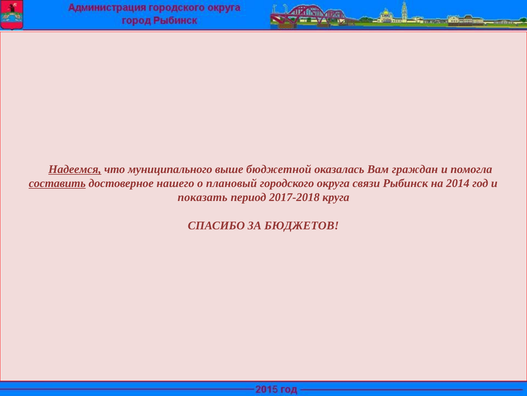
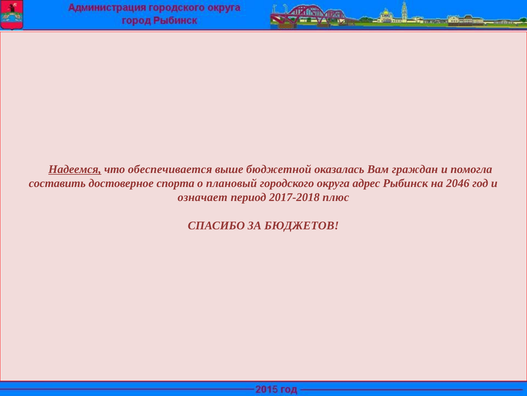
муниципального: муниципального -> обеспечивается (170, 169)
составить underline: present -> none (57, 183)
нашего: нашего -> спорта (175, 183)
связи: связи -> адрес (366, 183)
2014: 2014 -> 2046 (458, 183)
показать: показать -> означает (203, 197)
круга: круга -> плюс (336, 197)
